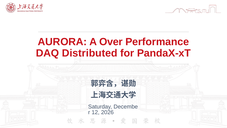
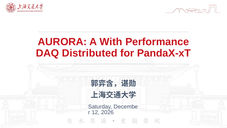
Over: Over -> With (111, 42)
